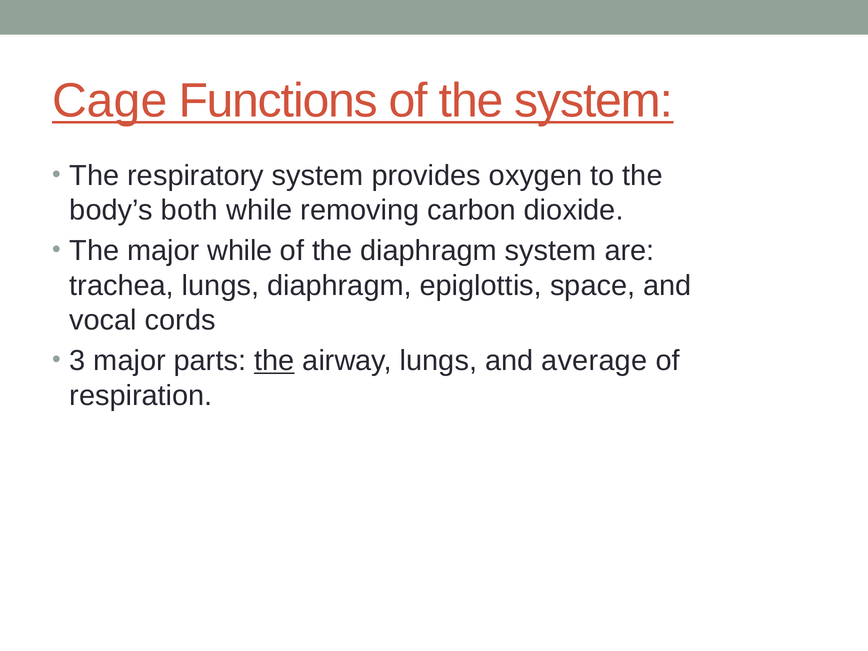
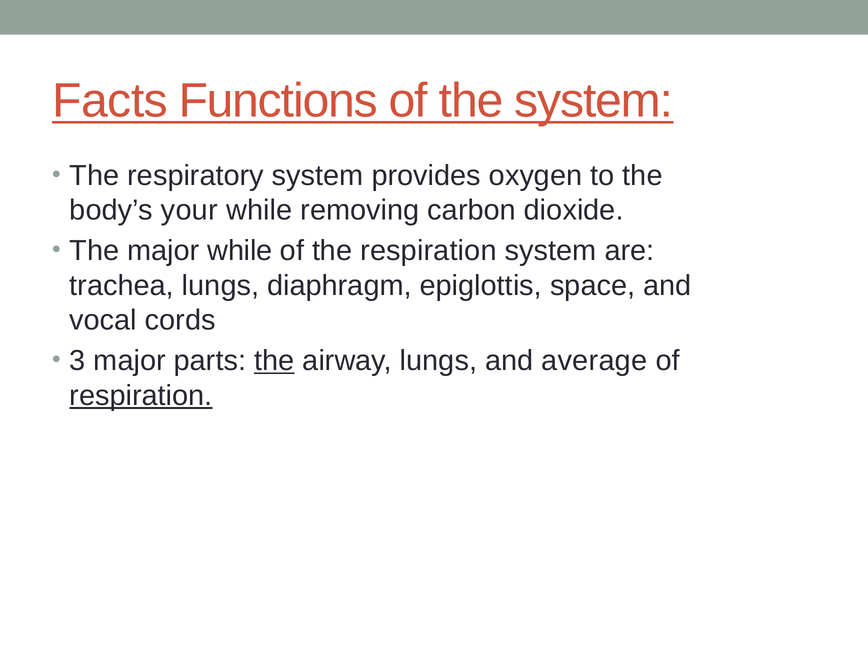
Cage: Cage -> Facts (110, 101)
both: both -> your (189, 210)
the diaphragm: diaphragm -> respiration (429, 251)
respiration underline: none -> present (141, 396)
